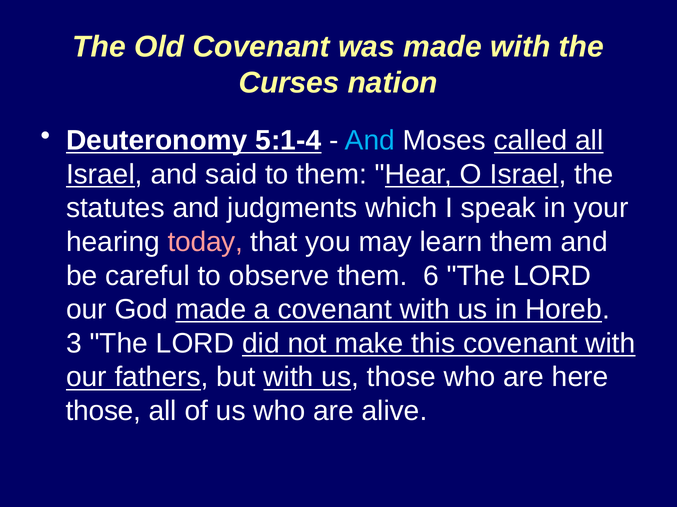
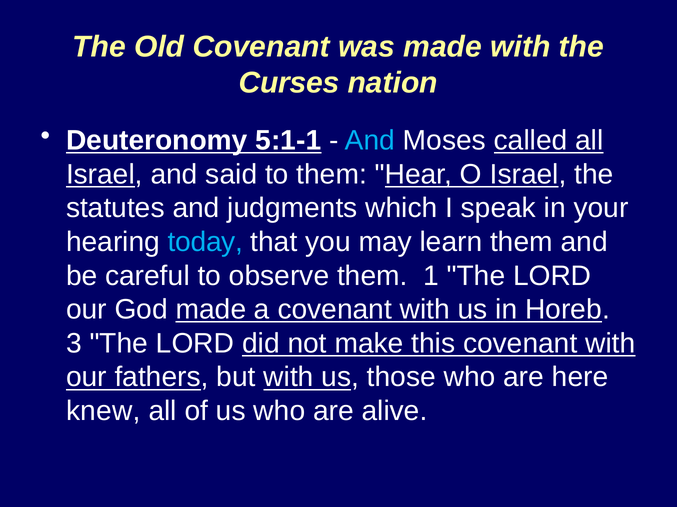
5:1-4: 5:1-4 -> 5:1-1 (288, 141)
today colour: pink -> light blue (205, 242)
6: 6 -> 1 (431, 276)
those: those -> knew (103, 412)
